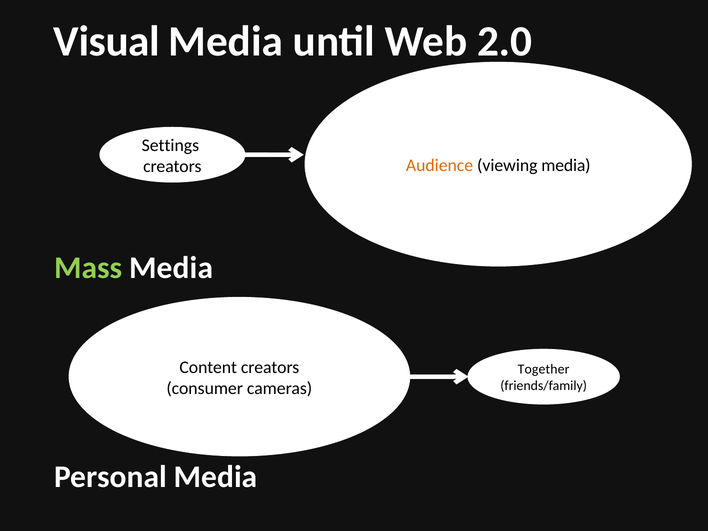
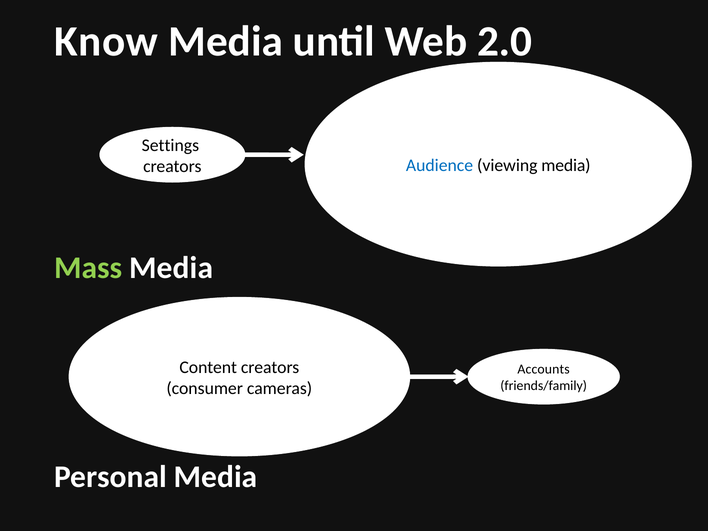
Visual: Visual -> Know (106, 41)
Audience colour: orange -> blue (440, 165)
Together: Together -> Accounts (544, 369)
